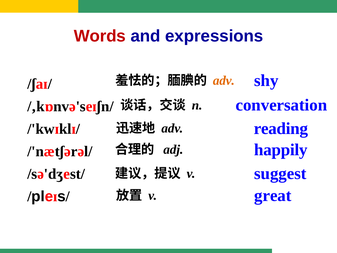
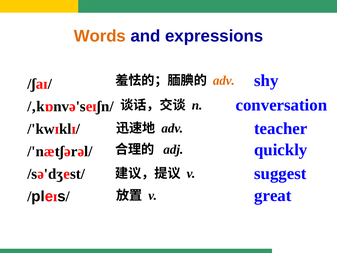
Words colour: red -> orange (100, 36)
reading: reading -> teacher (281, 128)
happily: happily -> quickly (281, 150)
